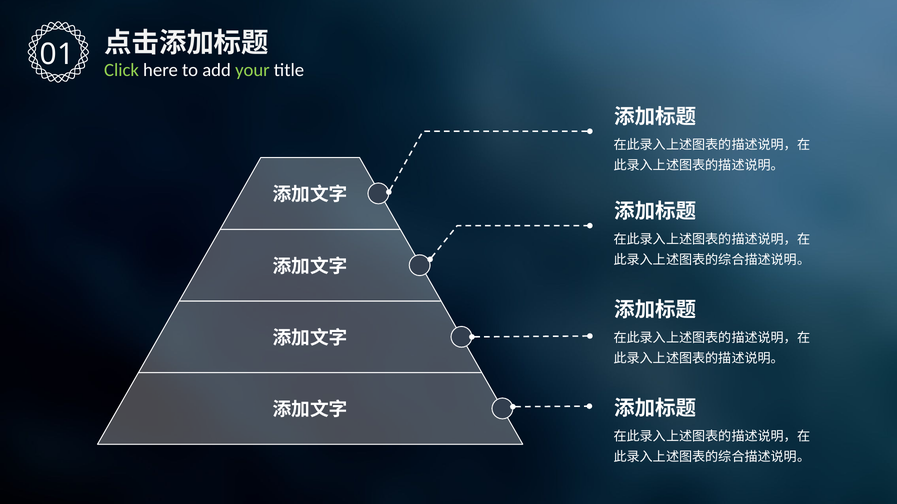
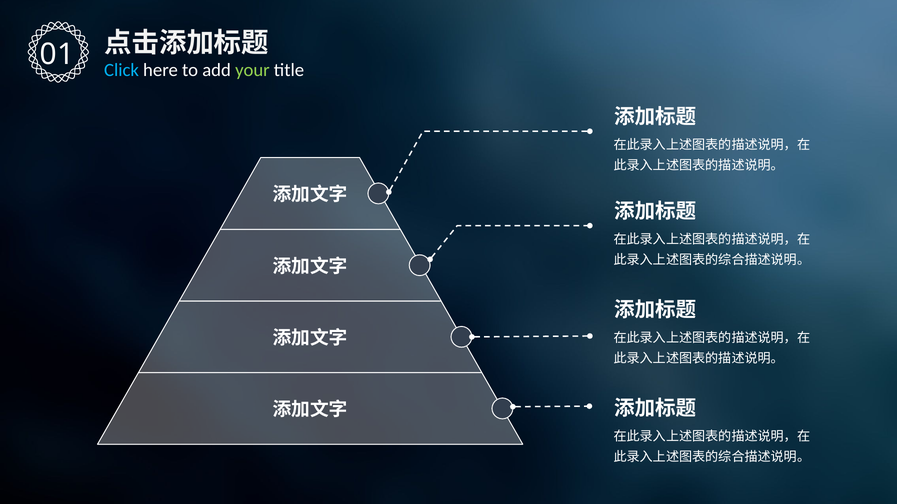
Click colour: light green -> light blue (121, 70)
